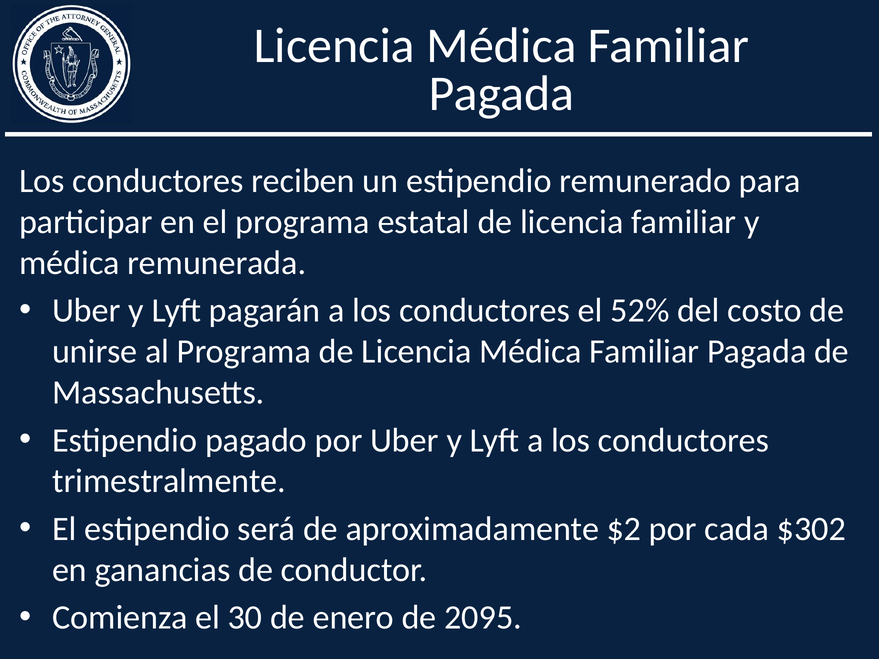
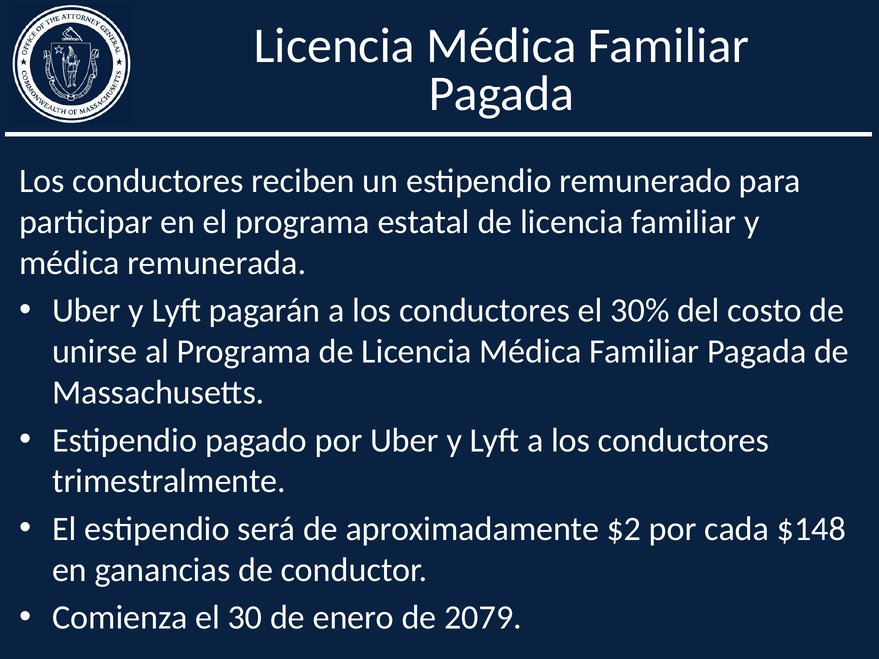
52%: 52% -> 30% (640, 311)
$302: $302 -> $148 (811, 529)
2095: 2095 -> 2079 (483, 618)
